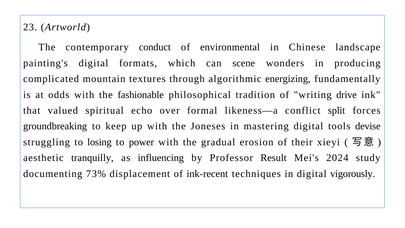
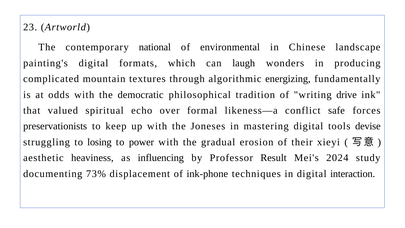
conduct: conduct -> national (155, 47)
scene: scene -> laugh (244, 63)
fashionable: fashionable -> democratic (141, 95)
split: split -> safe (336, 110)
groundbreaking: groundbreaking -> preservationists (55, 126)
tranquilly: tranquilly -> heaviness (92, 158)
ink-recent: ink-recent -> ink-phone (207, 174)
vigorously: vigorously -> interaction (353, 174)
